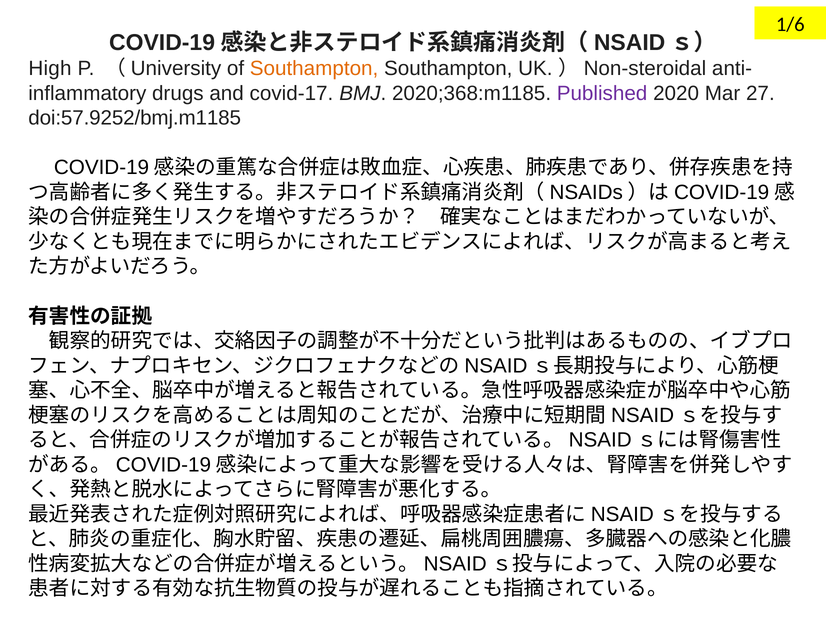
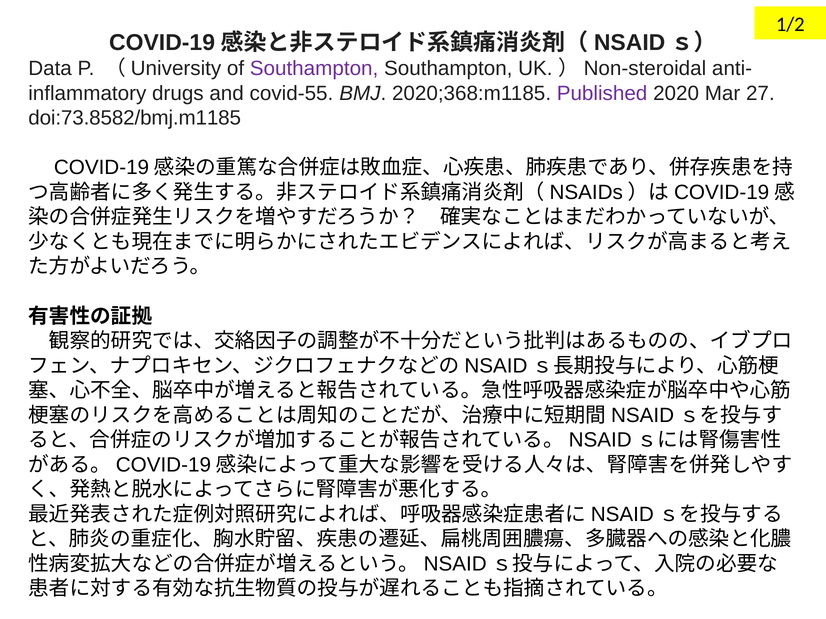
1/6: 1/6 -> 1/2 (790, 24)
High: High -> Data (50, 69)
Southampton colour: orange -> purple (314, 69)
covid-17: covid-17 -> covid-55 (291, 93)
doi:57.9252/bmj.m1185: doi:57.9252/bmj.m1185 -> doi:73.8582/bmj.m1185 (135, 118)
